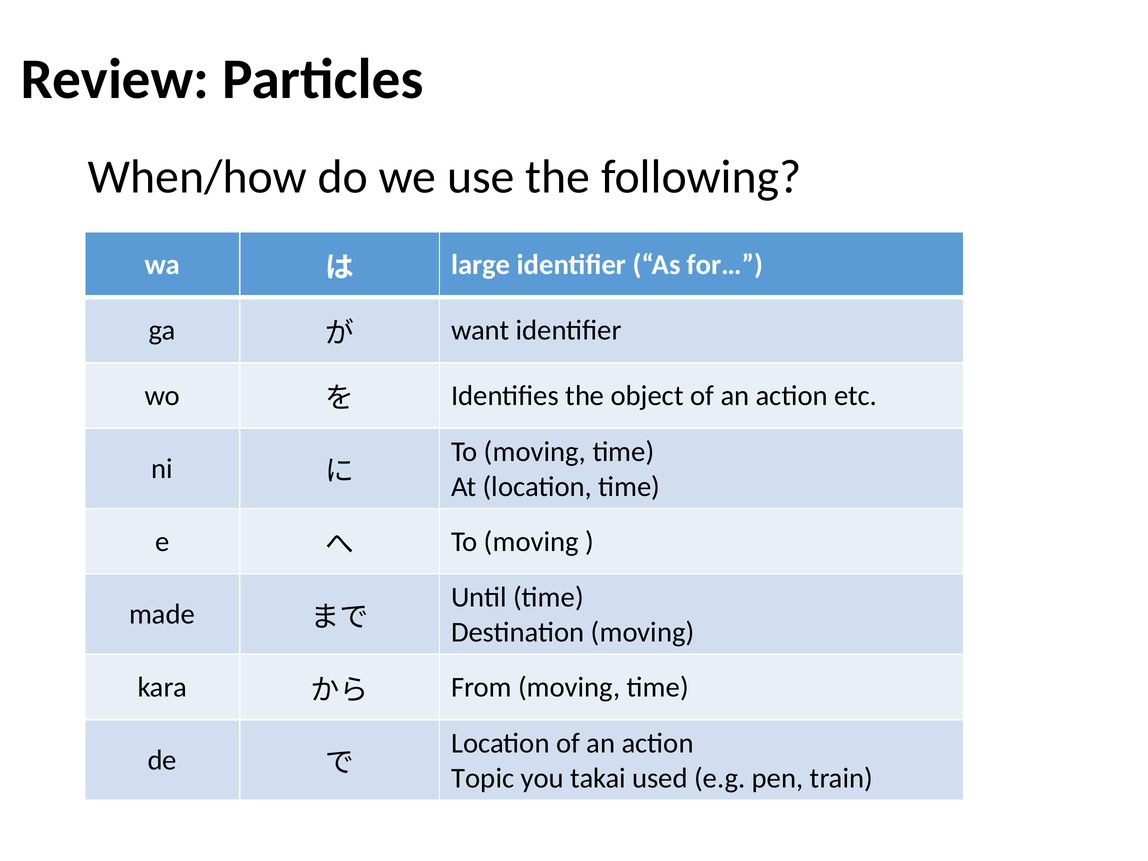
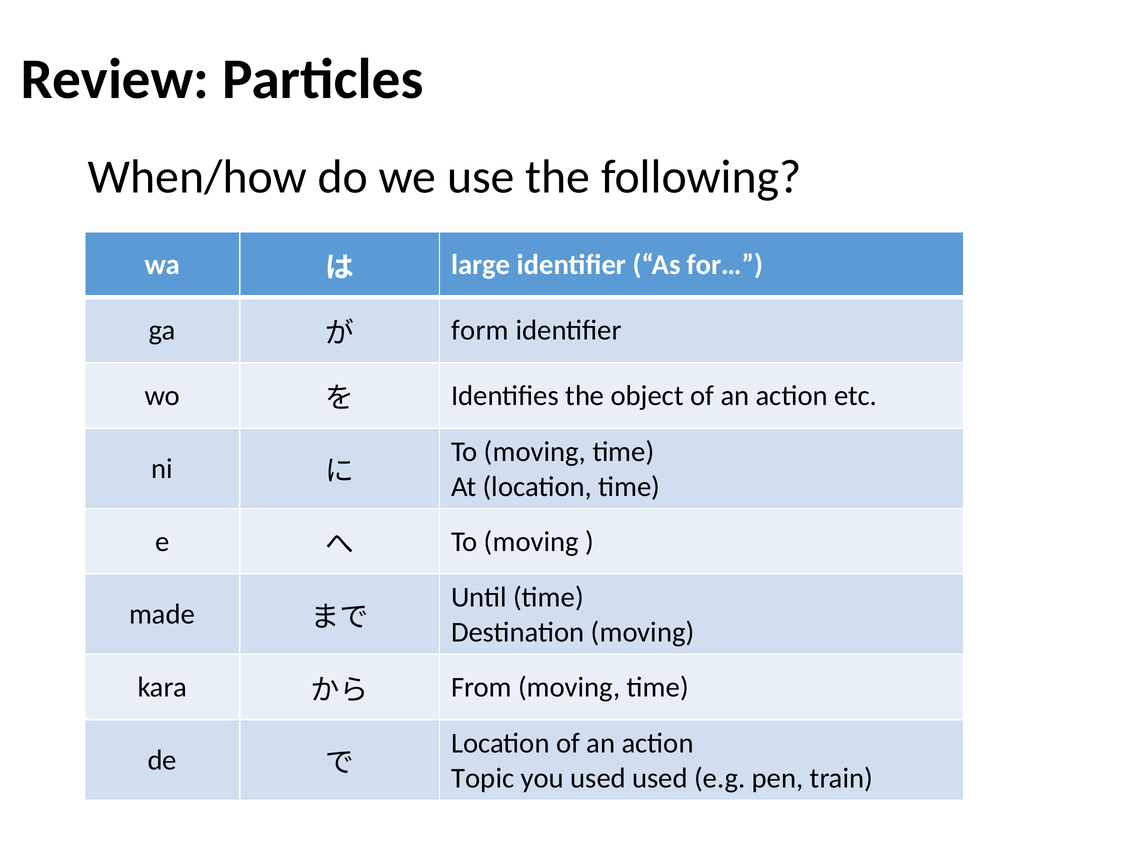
want: want -> form (480, 330)
you takai: takai -> used (598, 778)
